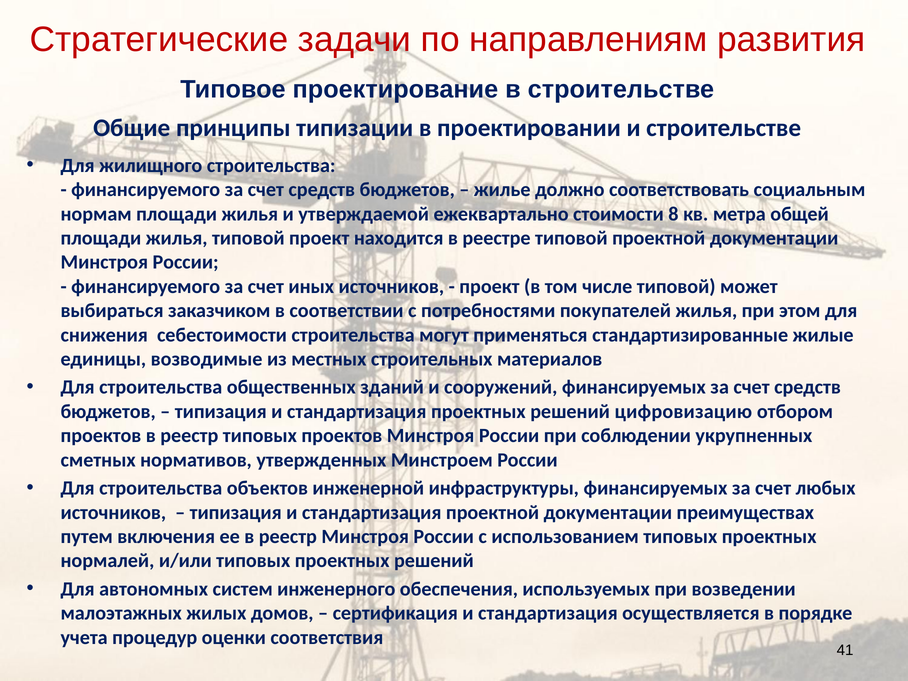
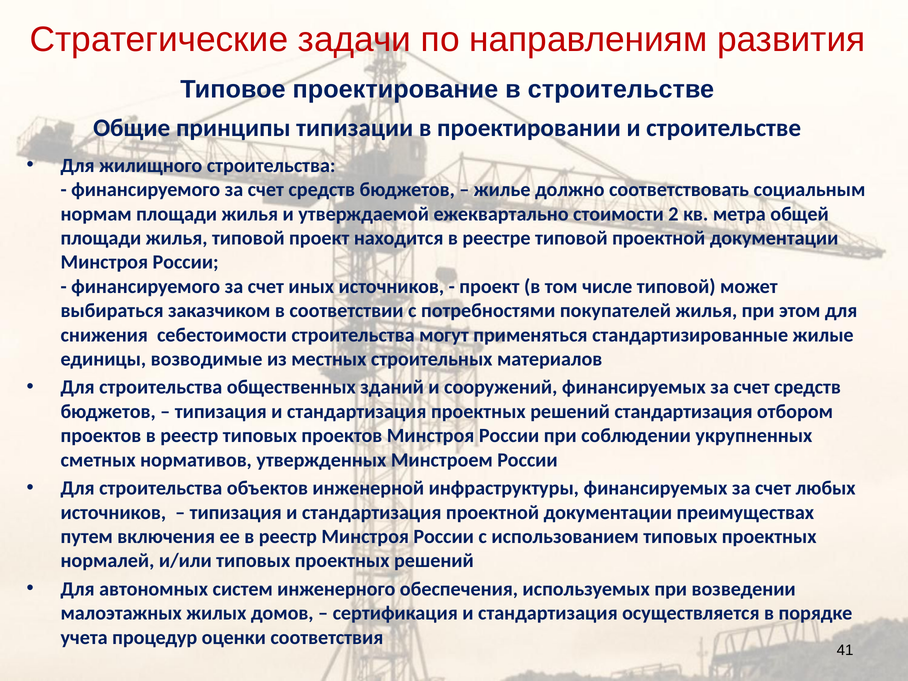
8: 8 -> 2 (673, 214)
решений цифровизацию: цифровизацию -> стандартизация (684, 412)
